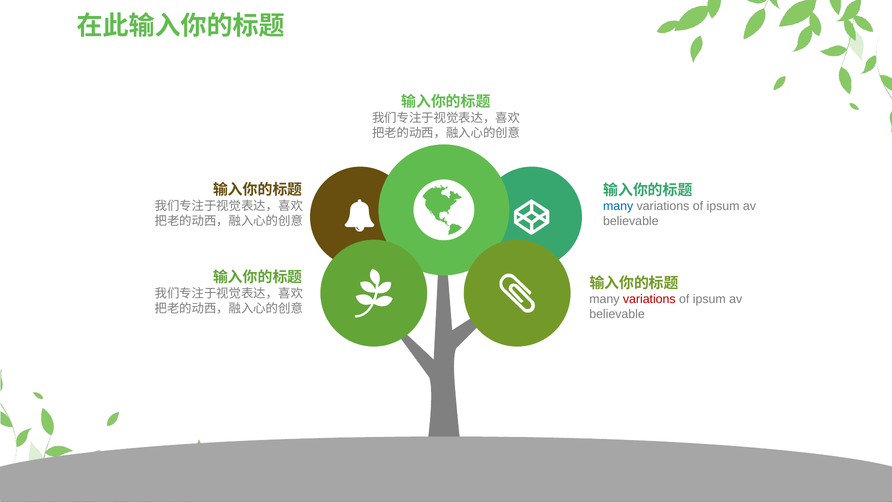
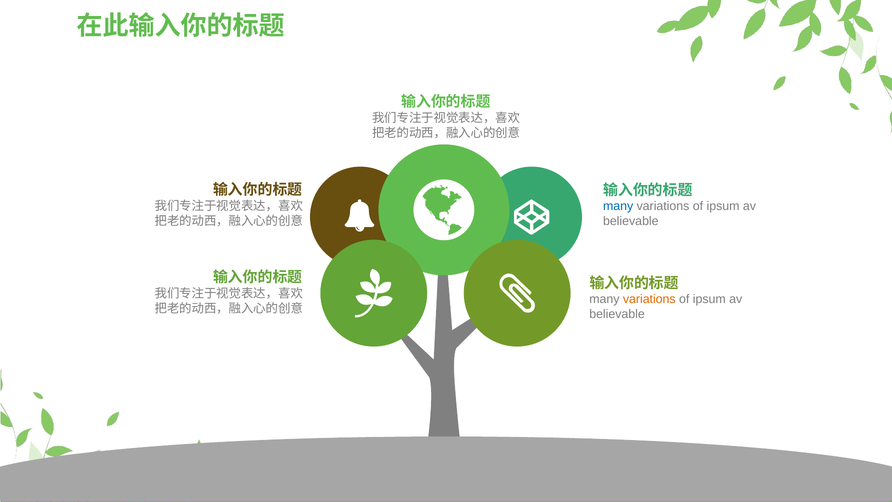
variations colour: red -> orange (649, 299)
